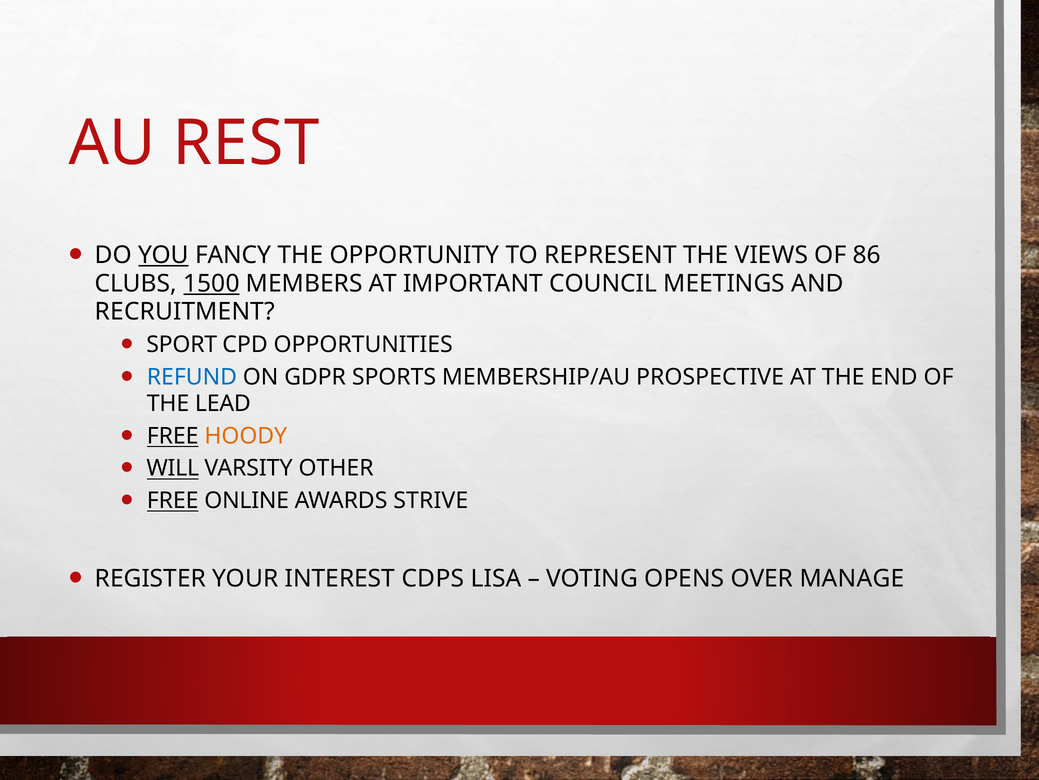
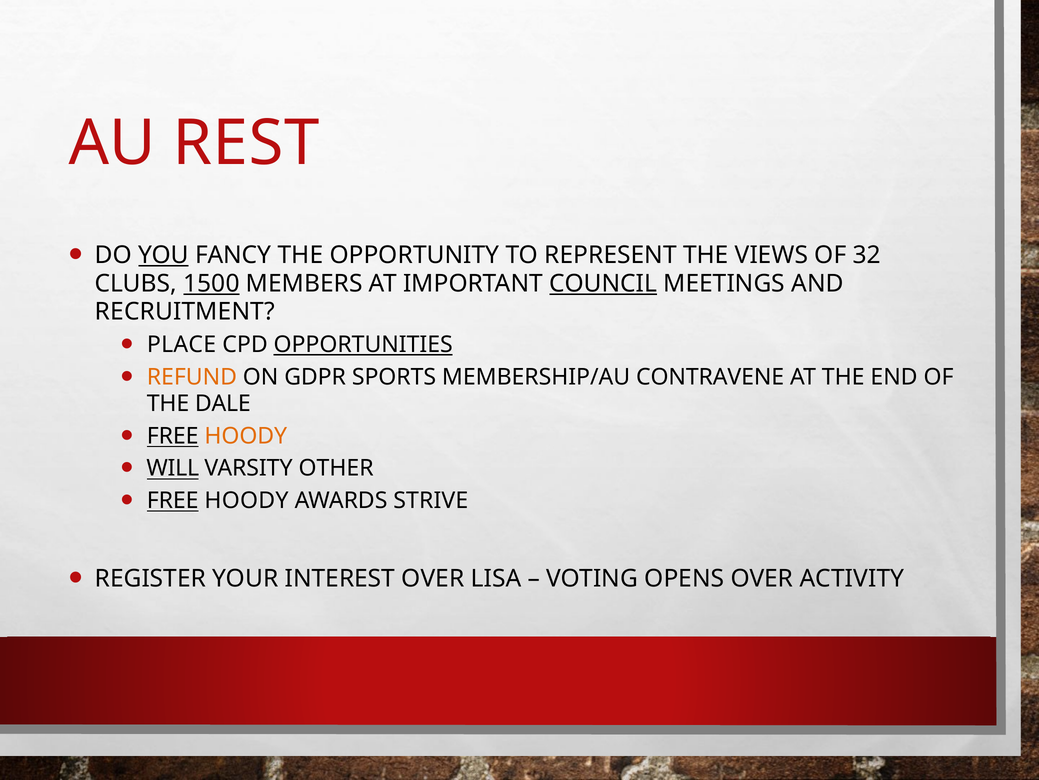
86: 86 -> 32 (867, 255)
COUNCIL underline: none -> present (603, 283)
SPORT: SPORT -> PLACE (182, 345)
OPPORTUNITIES underline: none -> present (363, 345)
REFUND colour: blue -> orange (192, 377)
PROSPECTIVE: PROSPECTIVE -> CONTRAVENE (710, 377)
LEAD: LEAD -> DALE (223, 403)
ONLINE: ONLINE -> HOODY (246, 500)
INTEREST CDPS: CDPS -> OVER (433, 578)
MANAGE: MANAGE -> ACTIVITY (852, 578)
